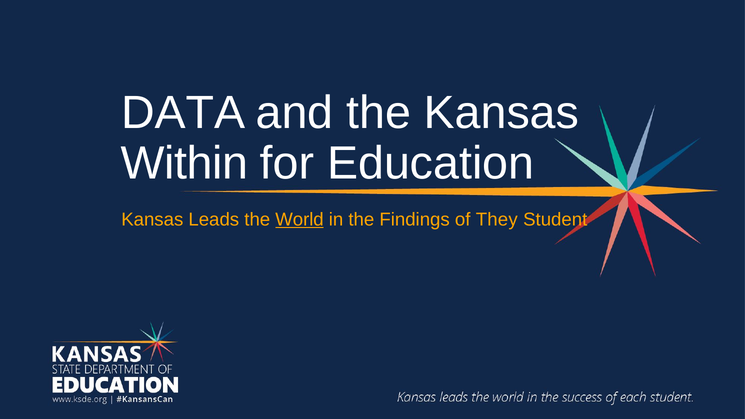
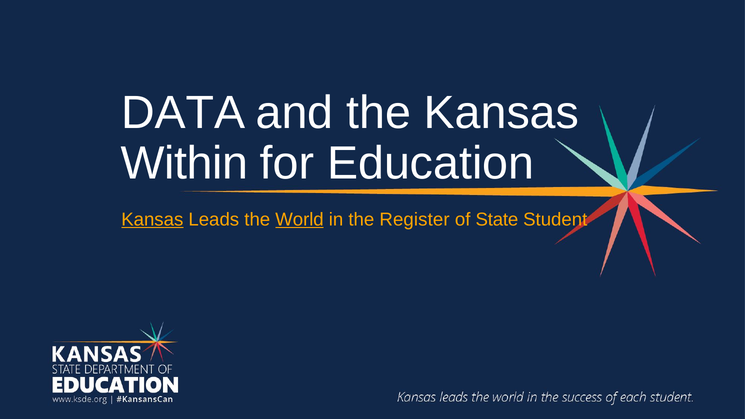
Kansas underline: none -> present (152, 219)
Findings: Findings -> Register (415, 219)
They: They -> State (497, 219)
